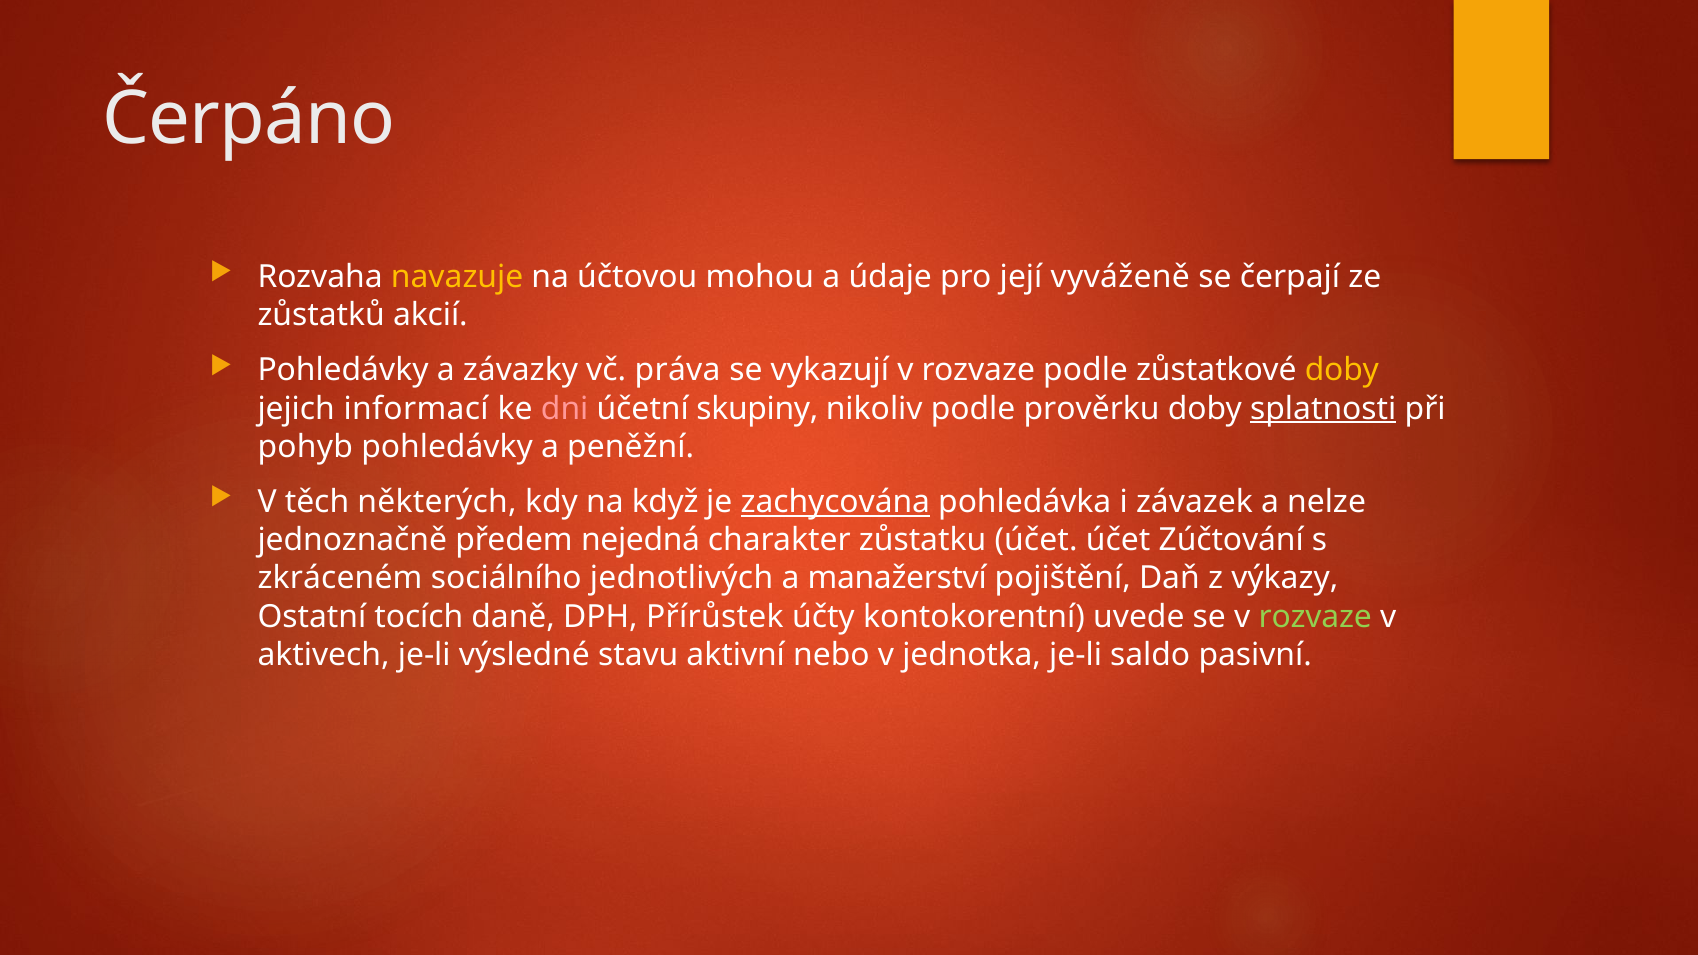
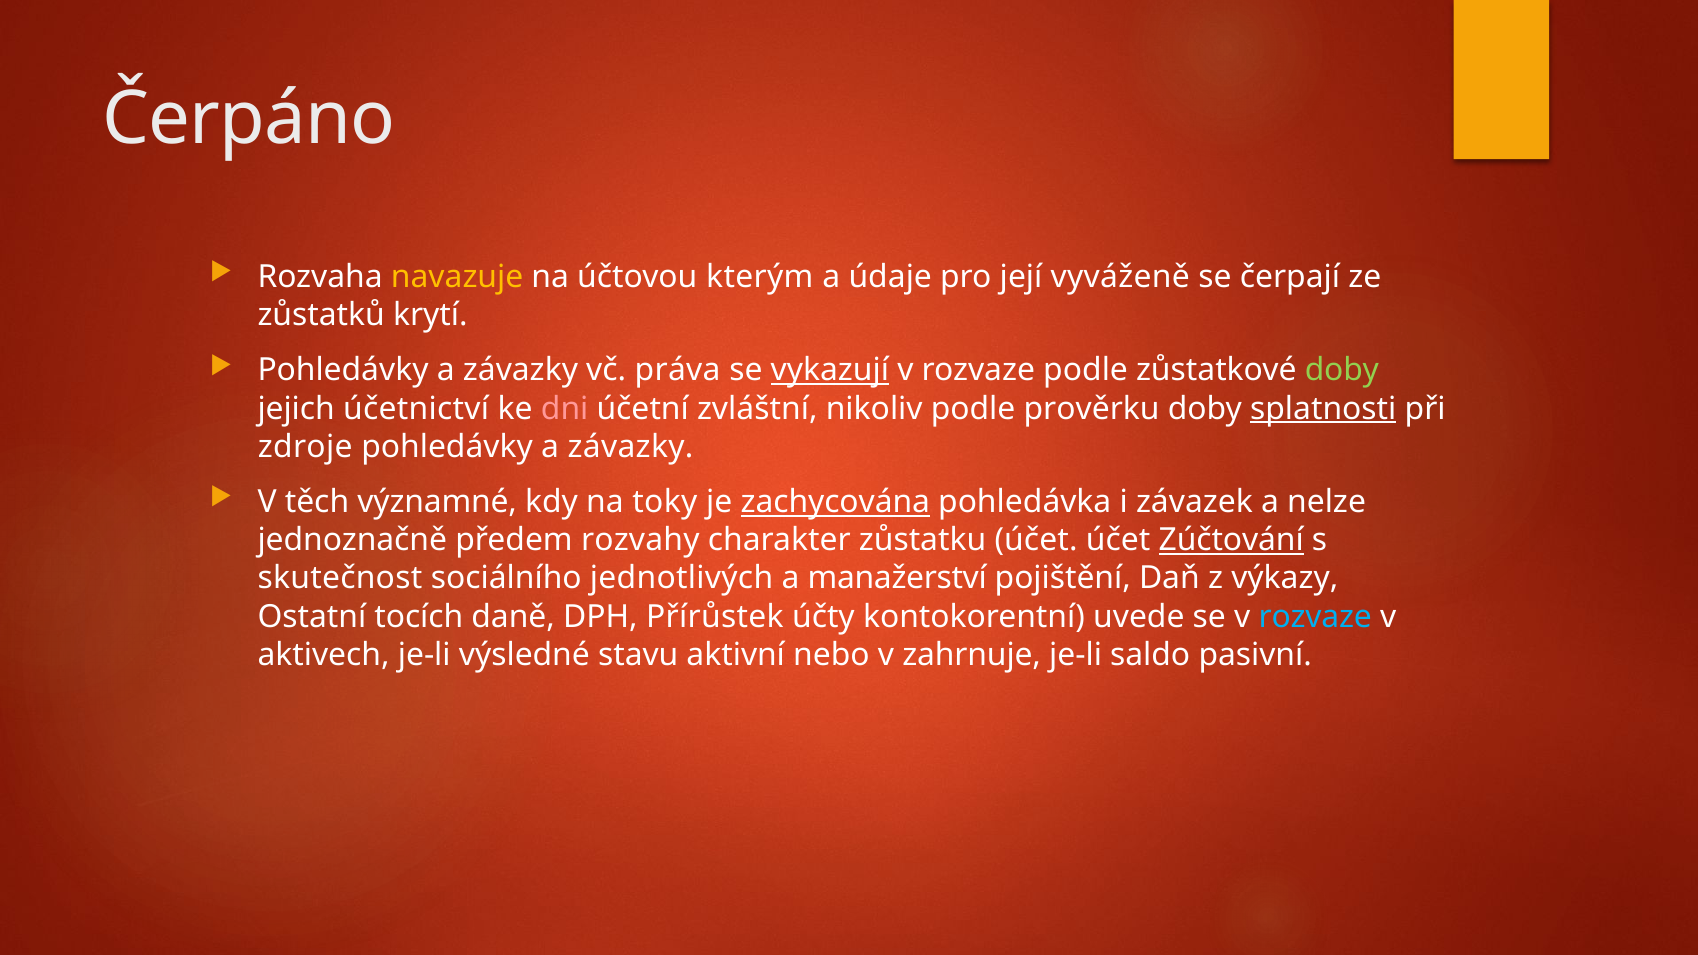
mohou: mohou -> kterým (760, 277)
akcií: akcií -> krytí (430, 315)
vykazují underline: none -> present (830, 370)
doby colour: yellow -> light green (1342, 370)
informací: informací -> účetnictví (416, 409)
skupiny: skupiny -> zvláštní (757, 409)
pohyb: pohyb -> zdroje (305, 447)
peněžní: peněžní -> závazky (631, 447)
některých: některých -> významné (437, 502)
když: když -> toky (665, 502)
nejedná: nejedná -> rozvahy (640, 540)
Zúčtování underline: none -> present (1231, 540)
zkráceném: zkráceném -> skutečnost (340, 578)
rozvaze colour: light green -> light blue (1315, 617)
jednotka: jednotka -> zahrnuje (972, 655)
